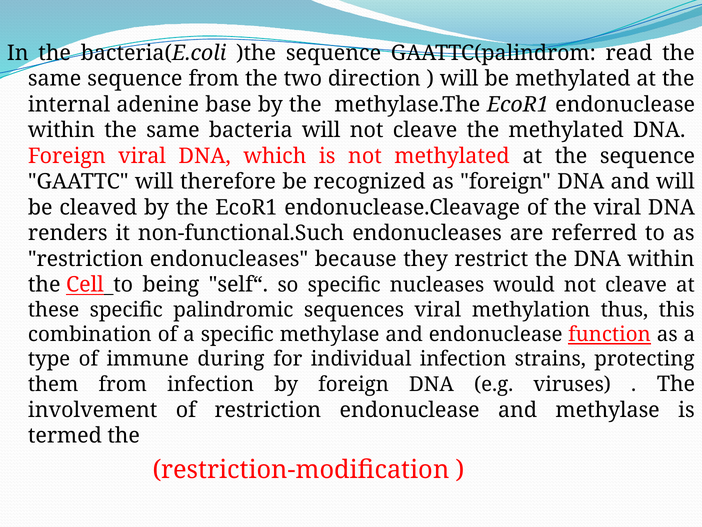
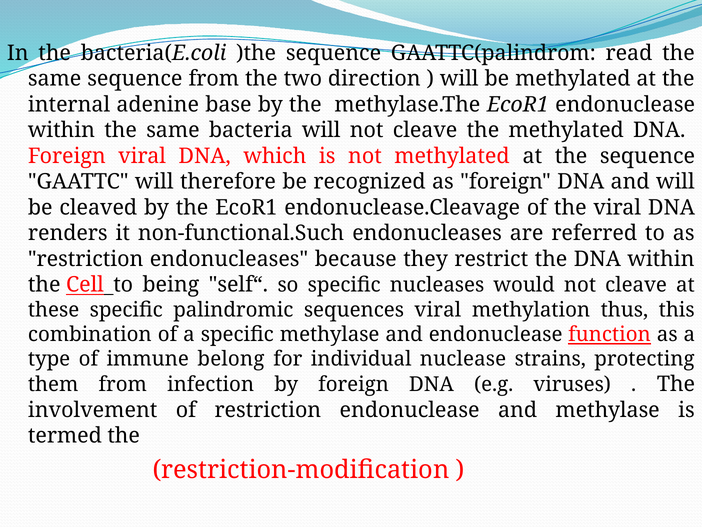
during: during -> belong (231, 359)
individual infection: infection -> nuclease (463, 359)
